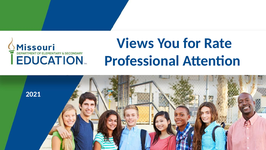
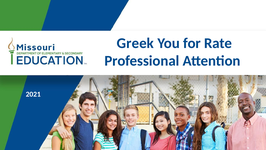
Views: Views -> Greek (135, 43)
